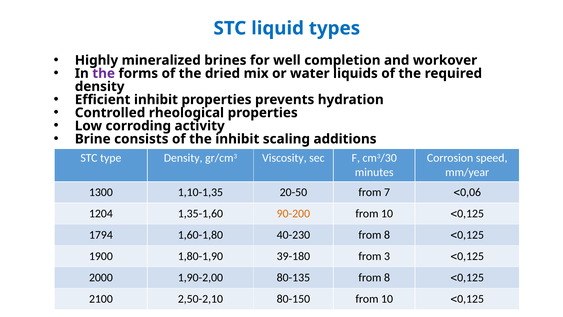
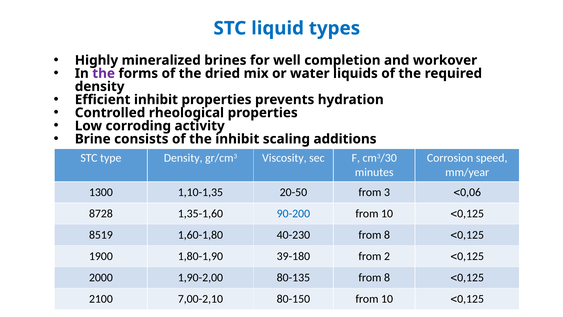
7: 7 -> 3 (387, 192)
1204: 1204 -> 8728 (101, 214)
90-200 colour: orange -> blue (293, 214)
1794: 1794 -> 8519 (101, 235)
3: 3 -> 2 (387, 256)
2,50-2,10: 2,50-2,10 -> 7,00-2,10 (200, 299)
